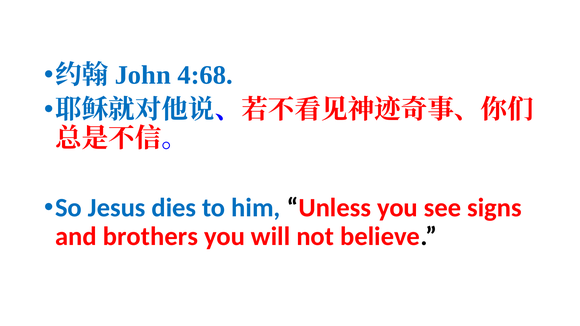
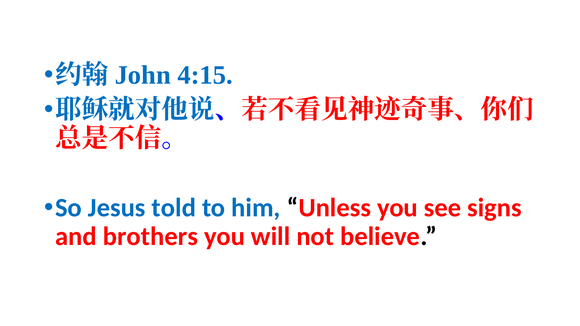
4:68: 4:68 -> 4:15 (205, 75)
dies: dies -> told (174, 208)
